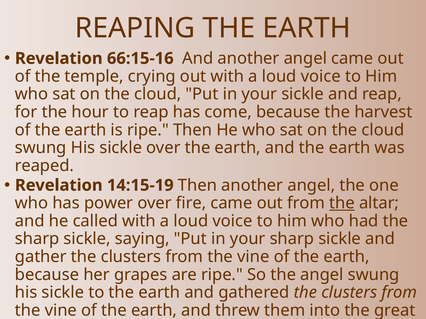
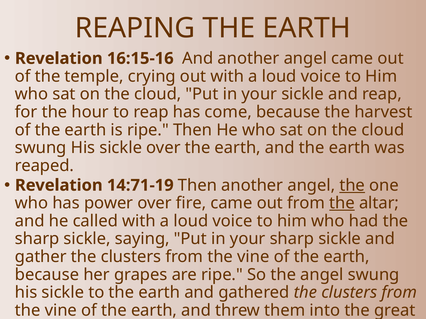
66:15-16: 66:15-16 -> 16:15-16 (140, 59)
14:15-19: 14:15-19 -> 14:71-19 (140, 186)
the underline: none -> present (352, 186)
